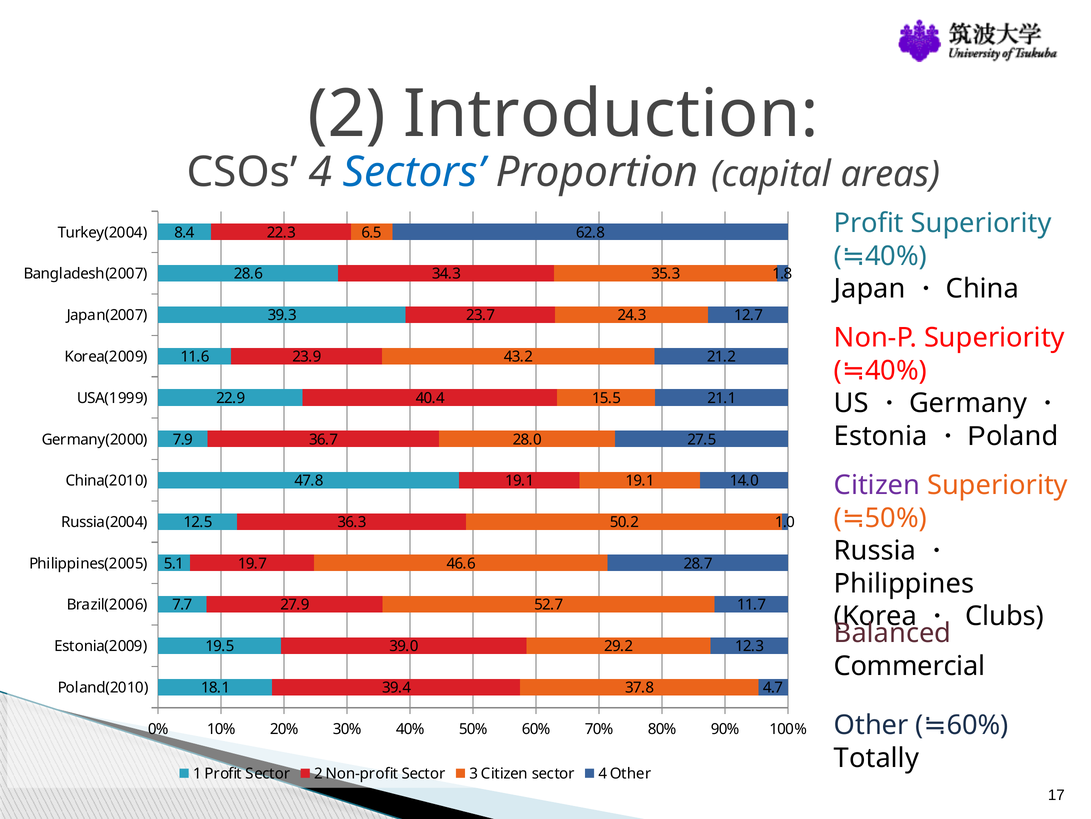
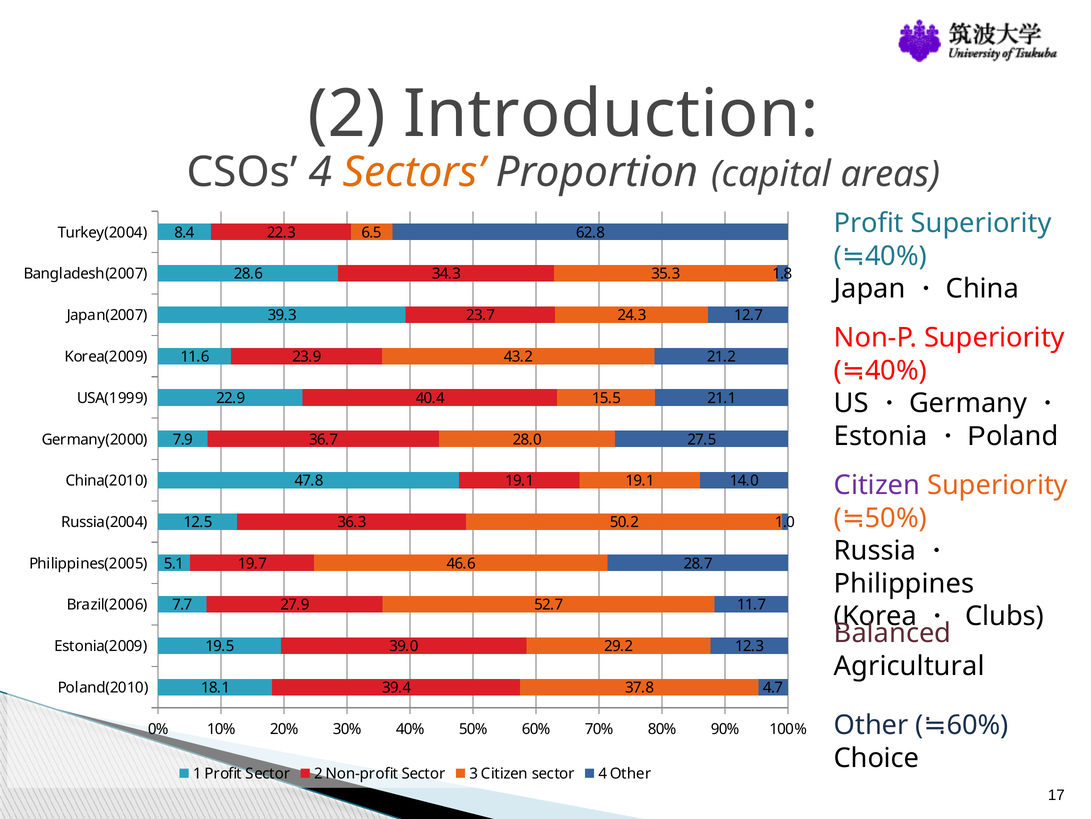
Sectors colour: blue -> orange (414, 172)
Commercial: Commercial -> Agricultural (909, 666)
Totally: Totally -> Choice (877, 757)
